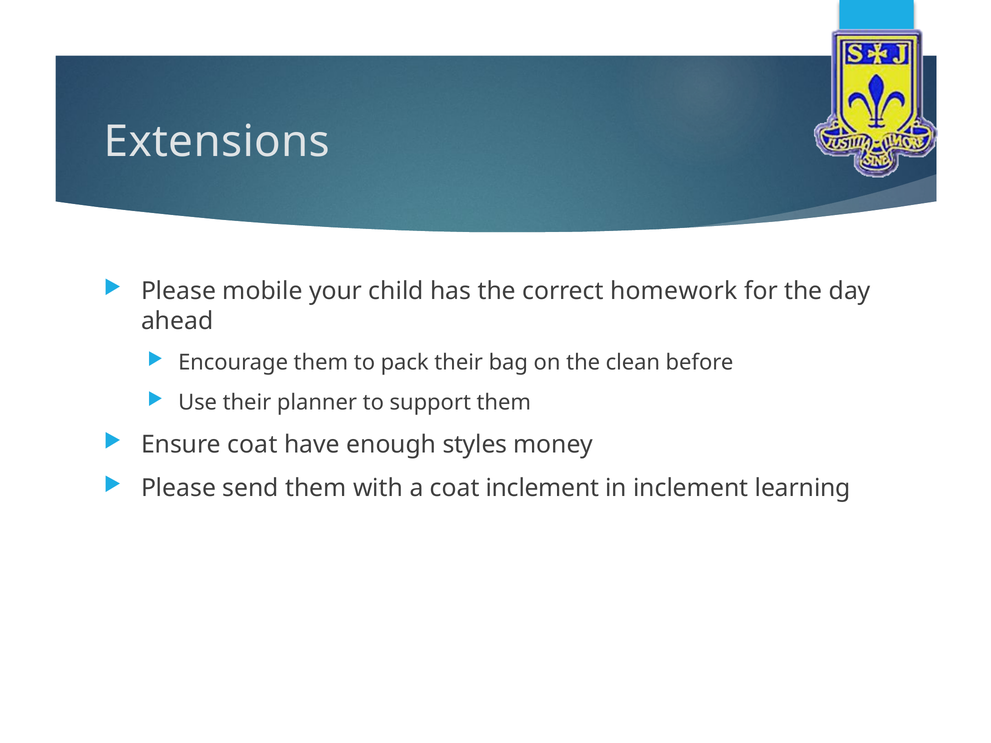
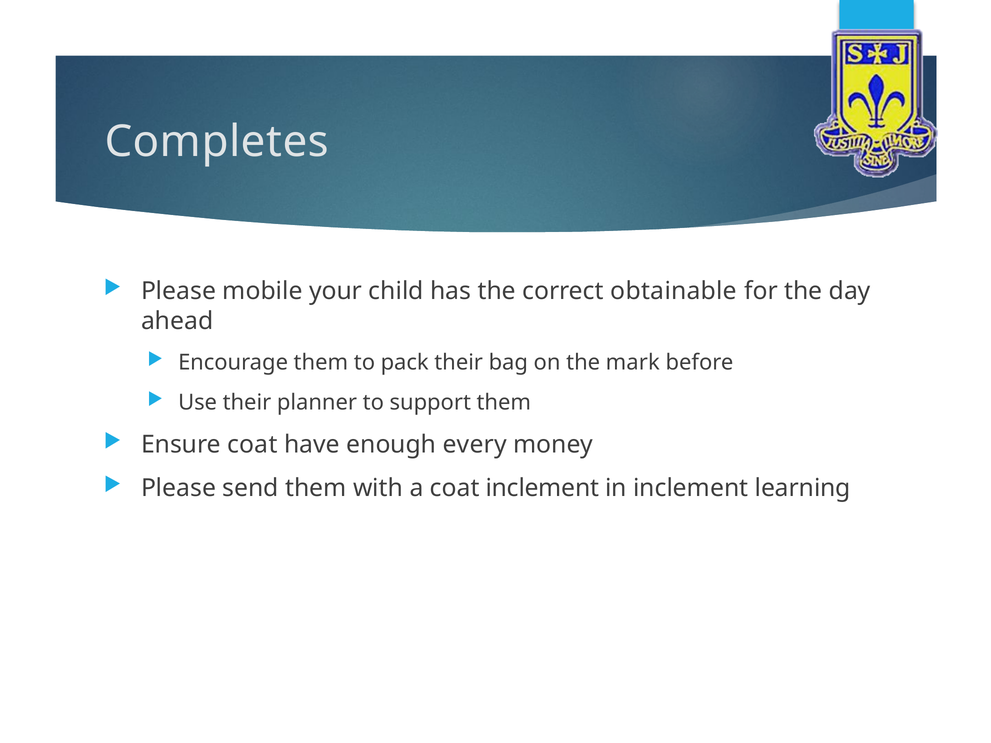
Extensions: Extensions -> Completes (217, 142)
homework: homework -> obtainable (674, 291)
clean: clean -> mark (633, 363)
styles: styles -> every (475, 445)
